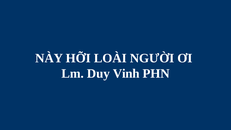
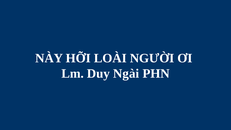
Vinh: Vinh -> Ngài (126, 74)
